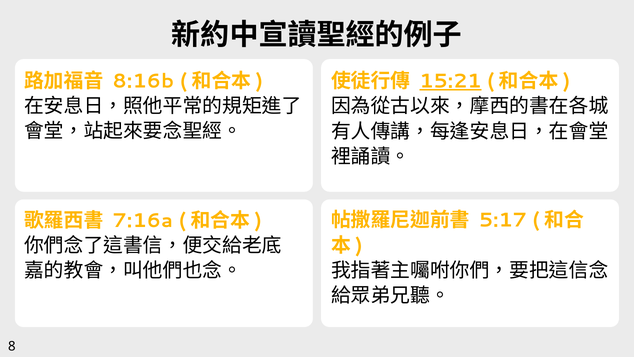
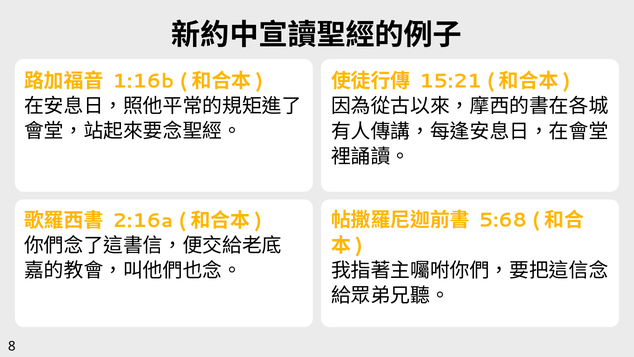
8:16b: 8:16b -> 1:16b (143, 81)
15:21 underline: present -> none (450, 81)
7:16a: 7:16a -> 2:16a (143, 220)
5:17: 5:17 -> 5:68 (503, 220)
